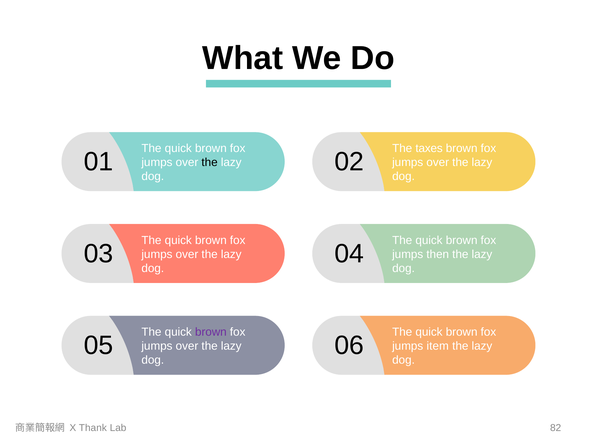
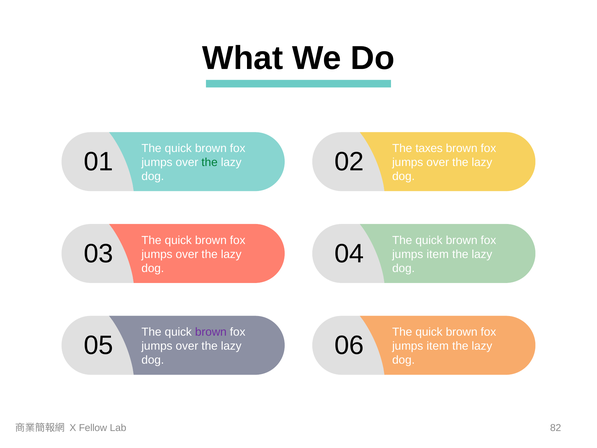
the colour: black -> green (210, 162)
then: then -> item (438, 254)
Thank: Thank -> Fellow (93, 428)
